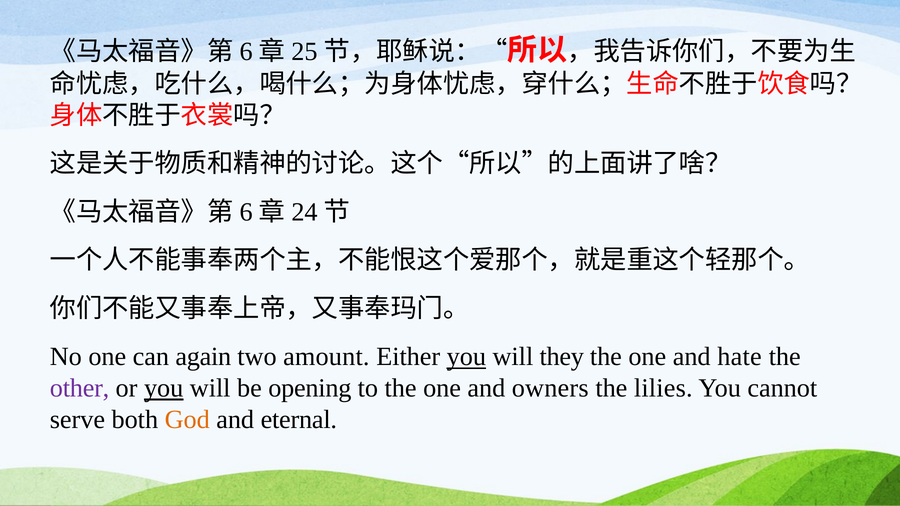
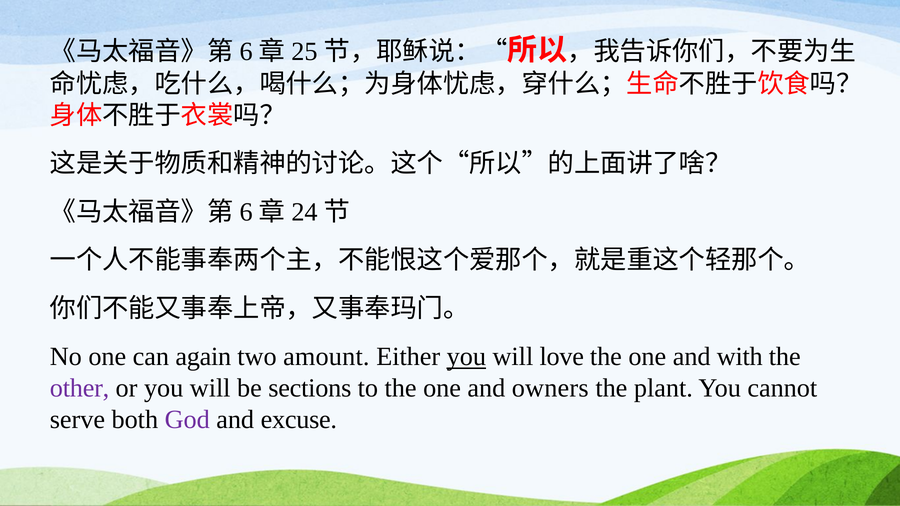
they: they -> love (562, 357)
hate: hate -> with (740, 357)
you underline: present -> none (164, 388)
opening: opening -> sections (310, 388)
lilies: lilies -> plant (663, 388)
God colour: orange -> purple (187, 420)
eternal: eternal -> excuse (299, 420)
